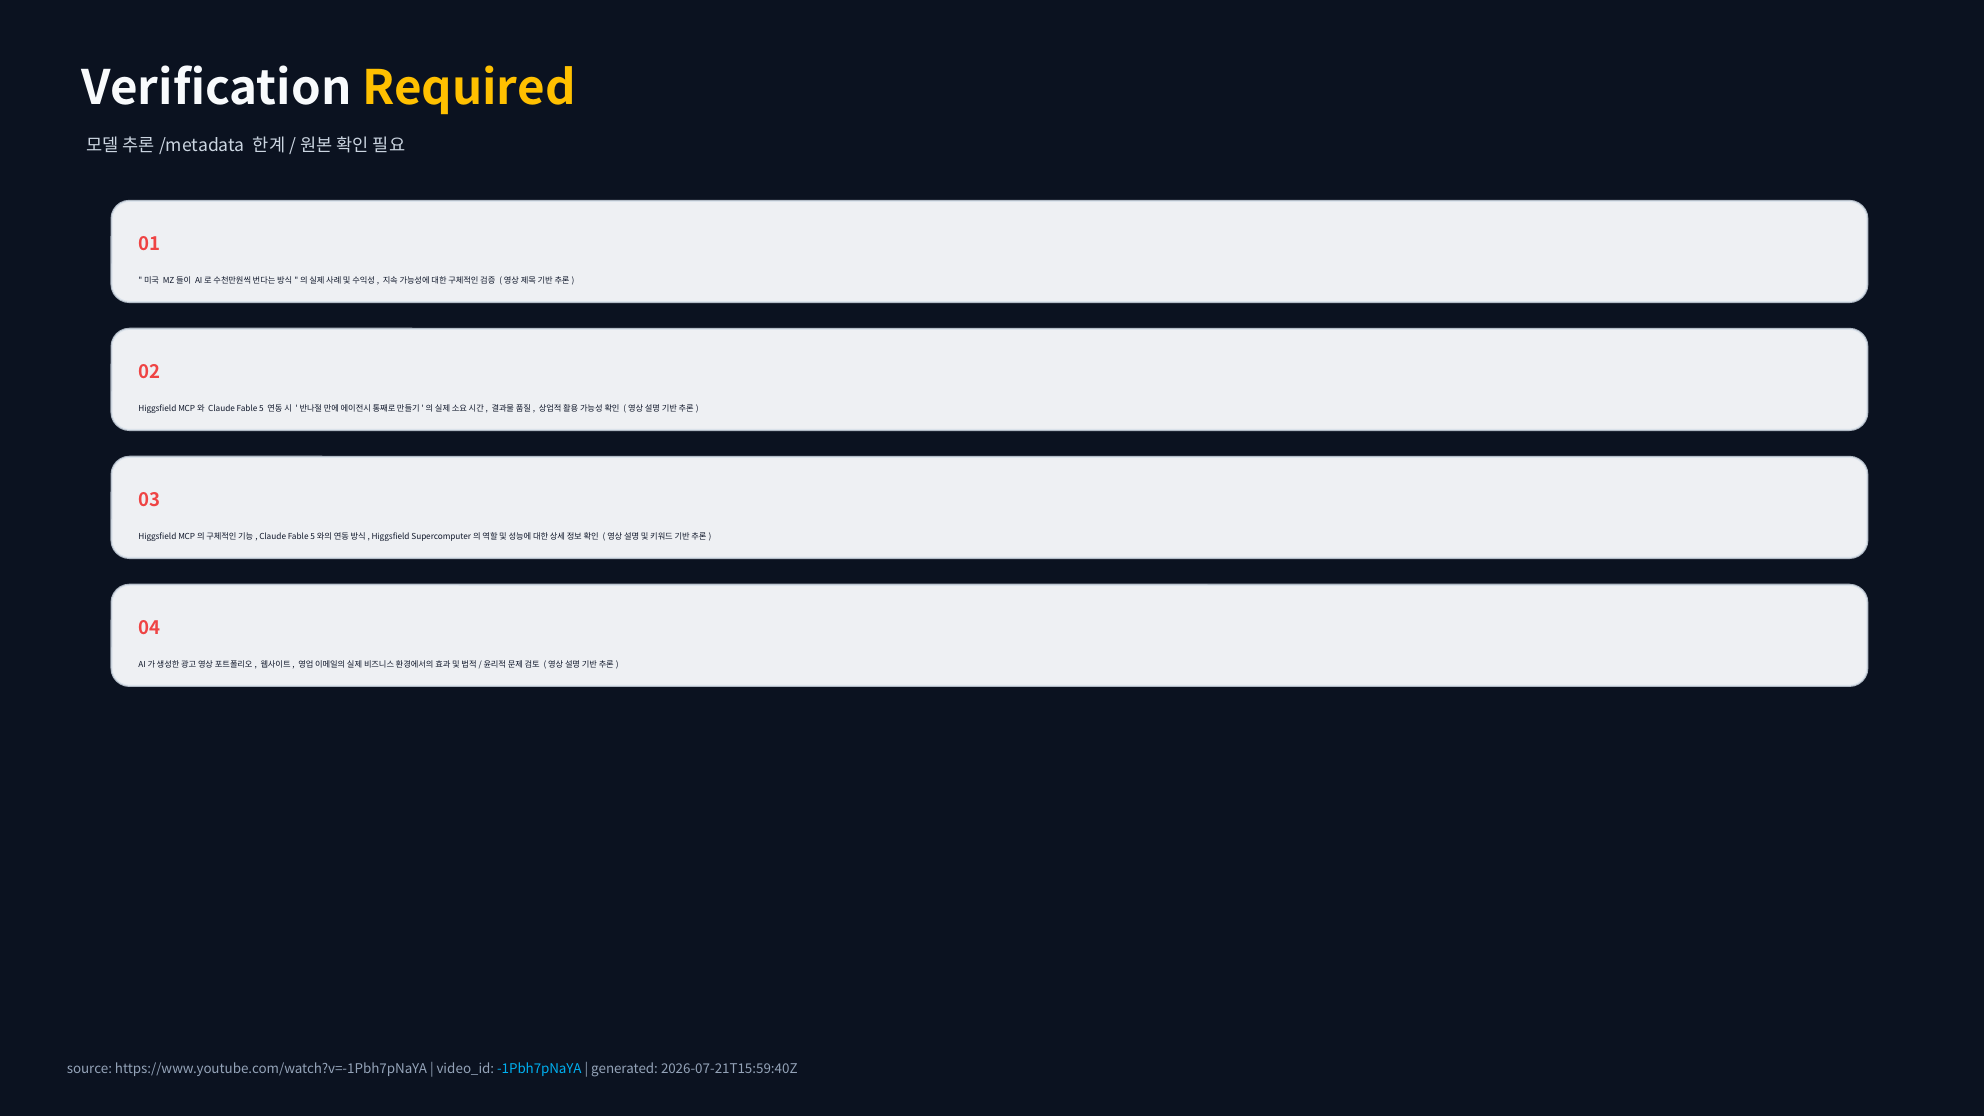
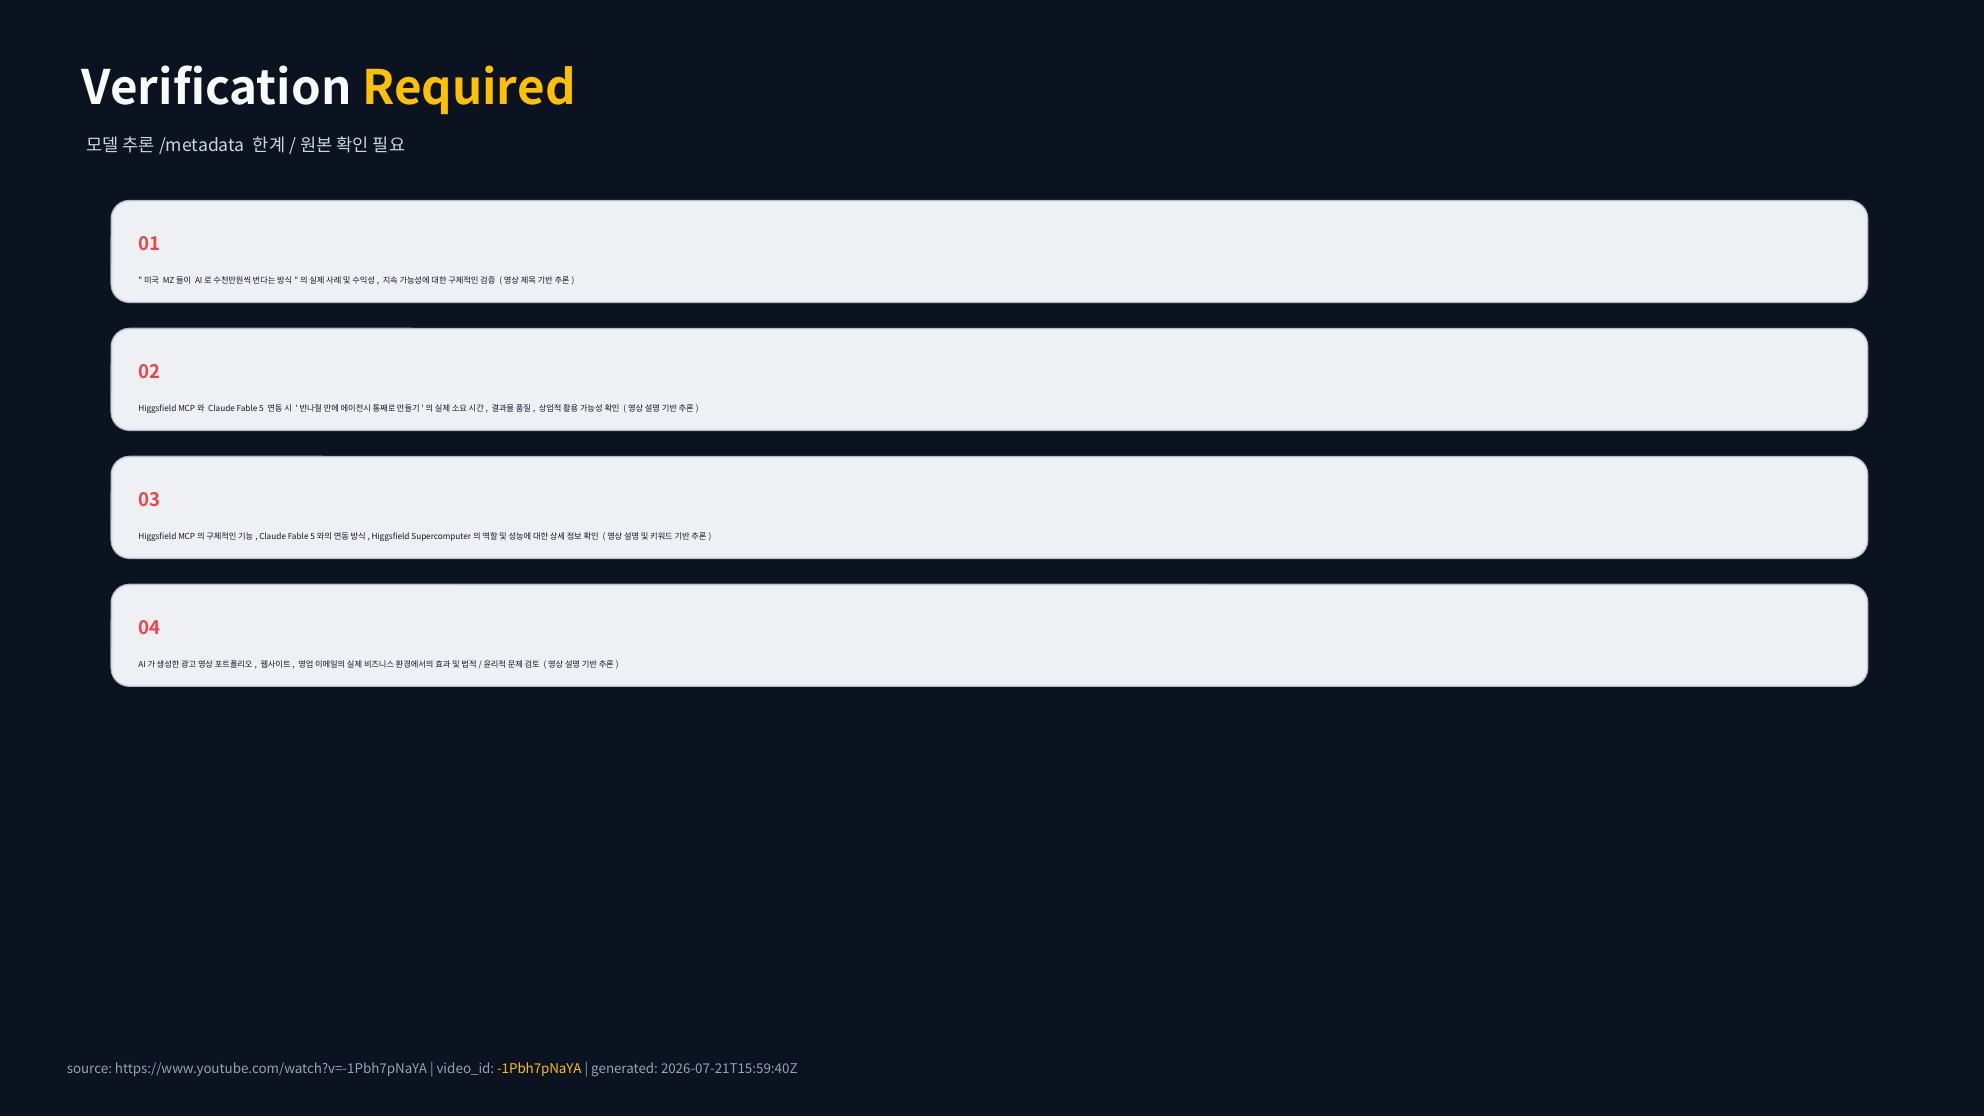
-1Pbh7pNaYA colour: light blue -> yellow (539, 1069)
